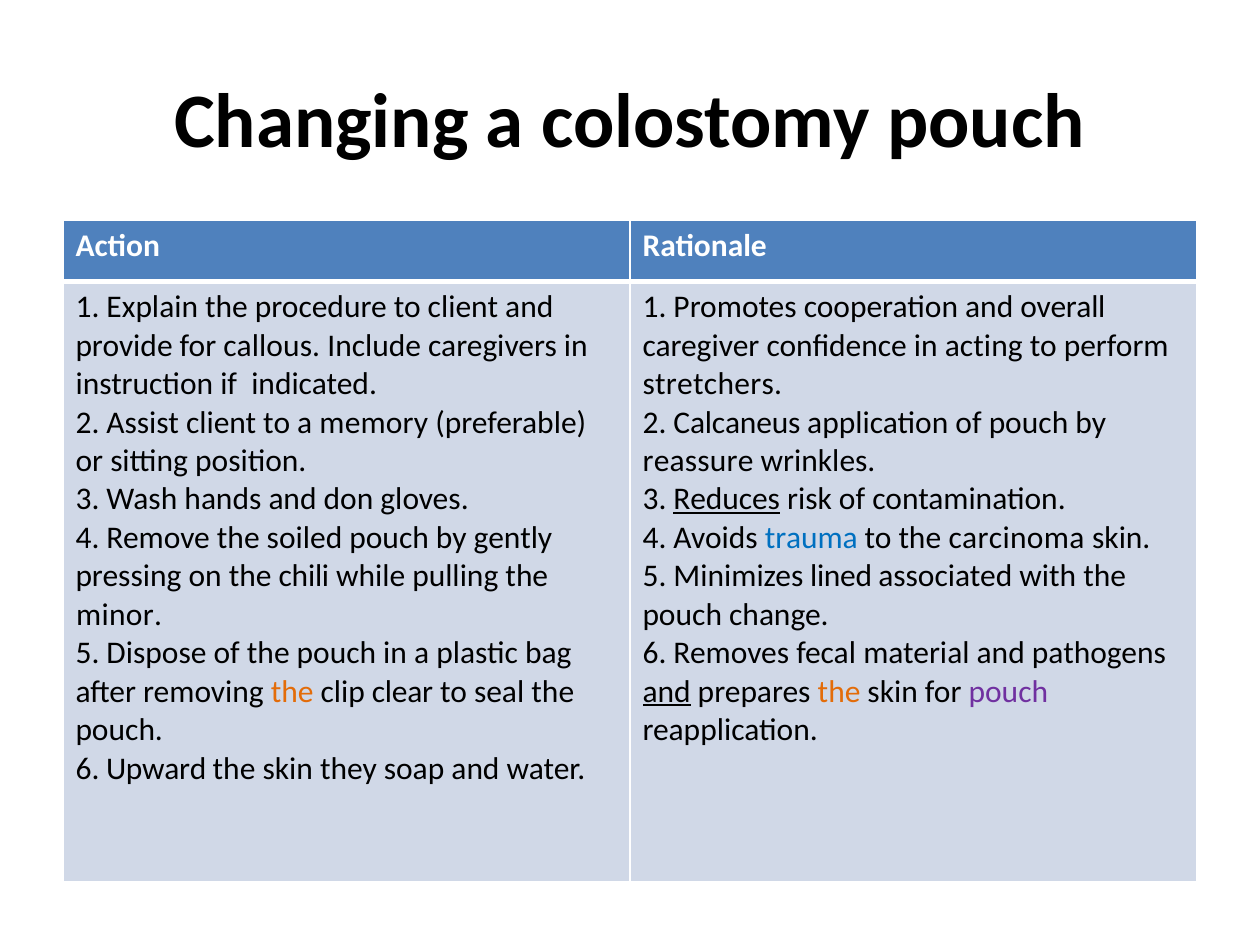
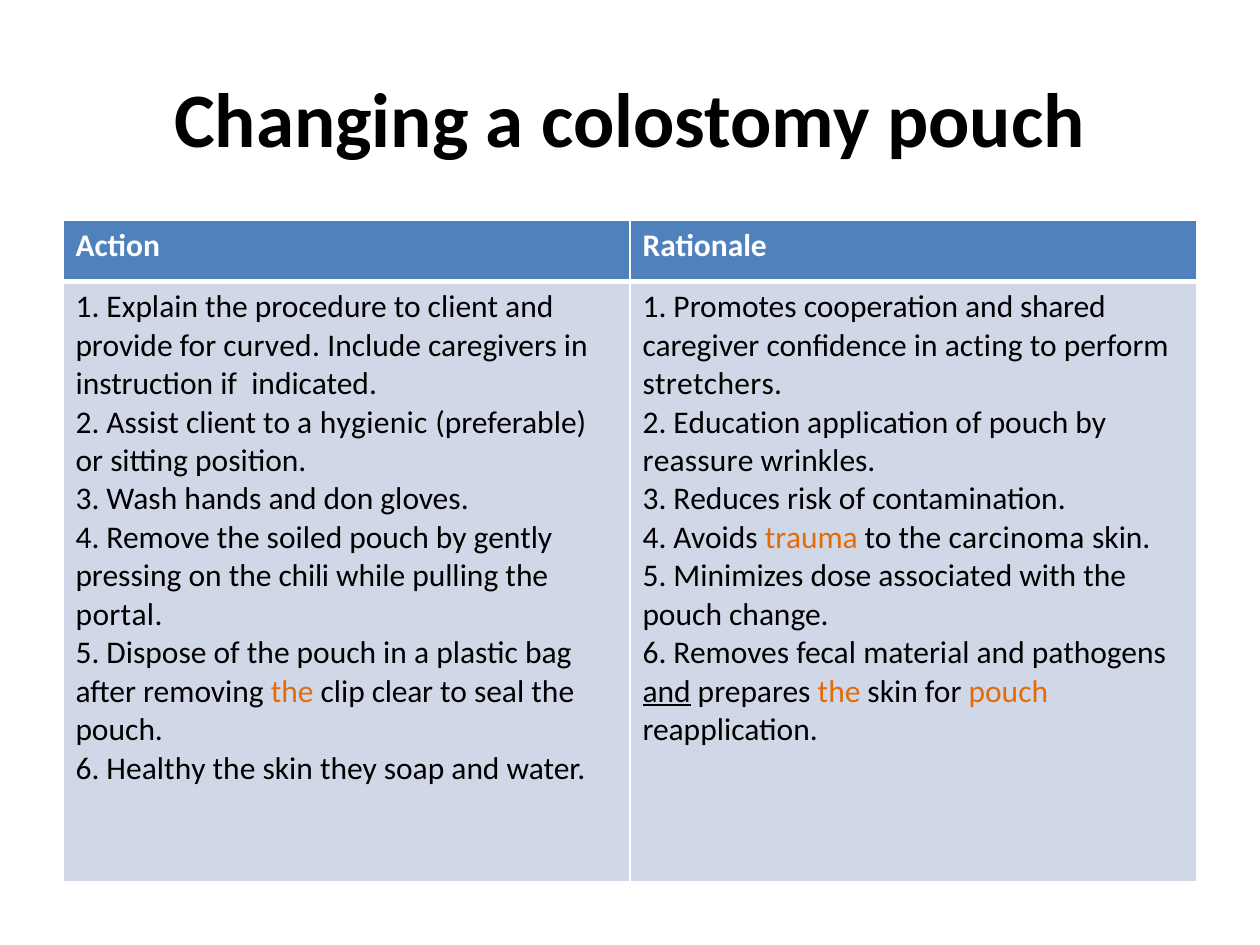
overall: overall -> shared (1063, 307)
callous: callous -> curved (272, 346)
memory: memory -> hygienic (374, 423)
Calcaneus: Calcaneus -> Education (737, 423)
Reduces underline: present -> none (727, 500)
trauma colour: blue -> orange (811, 538)
lined: lined -> dose (841, 576)
minor: minor -> portal (119, 615)
pouch colour: purple -> orange (1008, 692)
Upward: Upward -> Healthy (156, 769)
